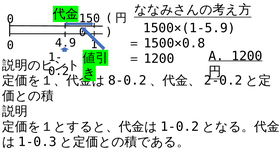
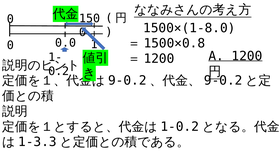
1500×(1-5.9: 1500×(1-5.9 -> 1500×(1-8.0 (189, 28)
4.9: 4.9 -> 0.0 (66, 43)
8-0.2: 8-0.2 -> 9-0.2 (127, 81)
2-0.2: 2-0.2 -> 9-0.2 (223, 81)
1-0.3: 1-0.3 -> 1-3.3 (37, 142)
